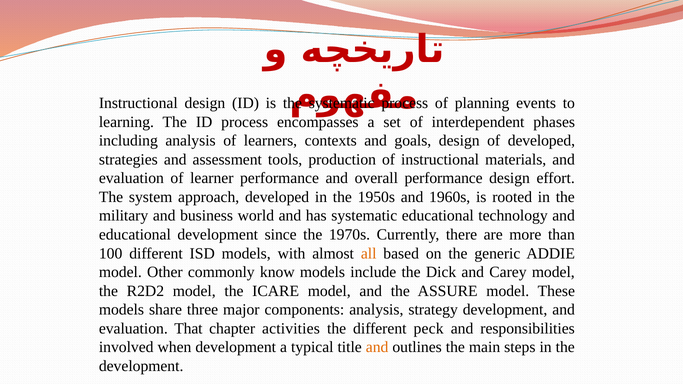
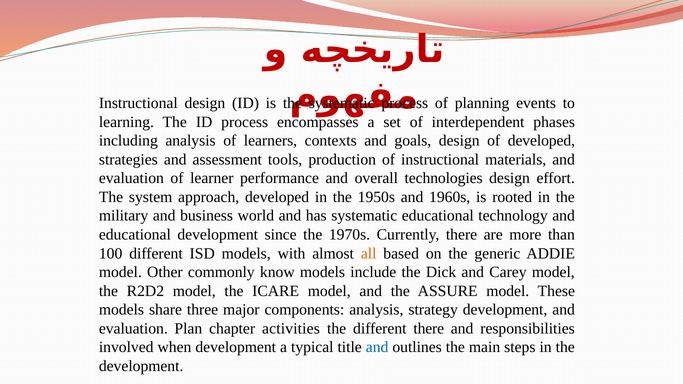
overall performance: performance -> technologies (444, 178)
That: That -> Plan (188, 329)
different peck: peck -> there (429, 329)
and colour: orange -> blue (377, 347)
